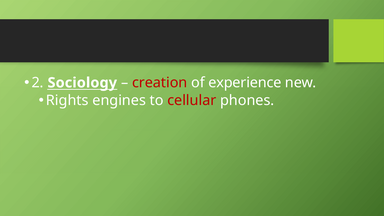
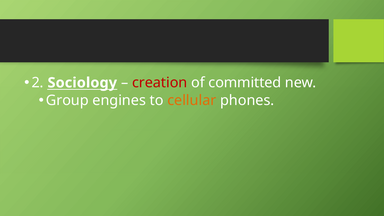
experience: experience -> committed (245, 83)
Rights: Rights -> Group (67, 100)
cellular colour: red -> orange (192, 100)
